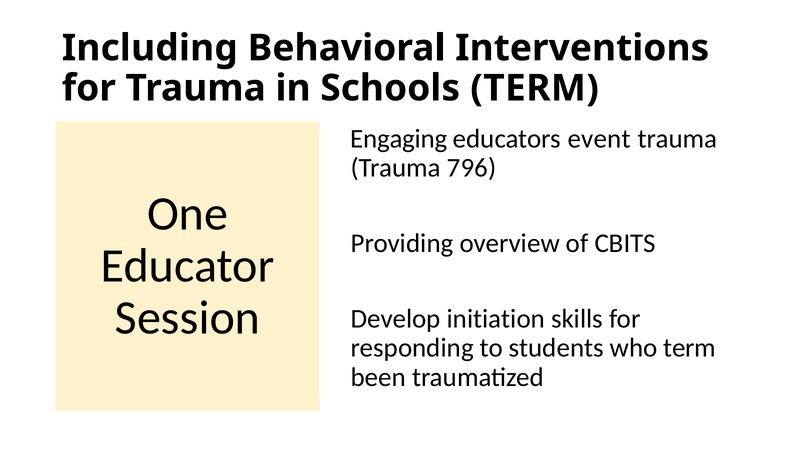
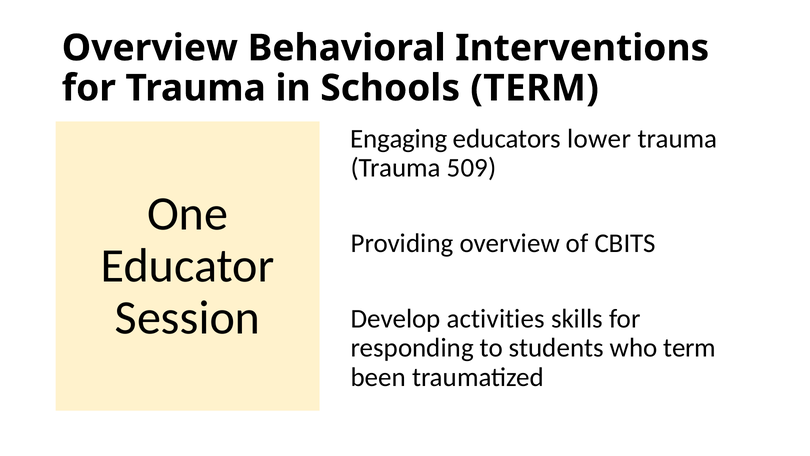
Including: Including -> Overview (150, 48)
event: event -> lower (599, 139)
796: 796 -> 509 (472, 168)
initiation: initiation -> activities (496, 318)
